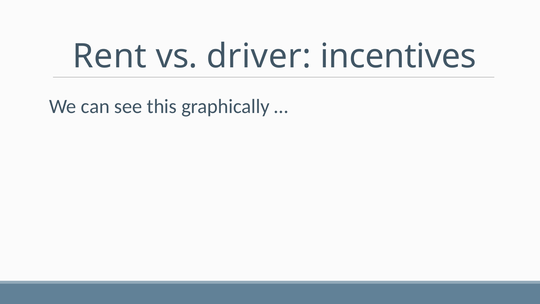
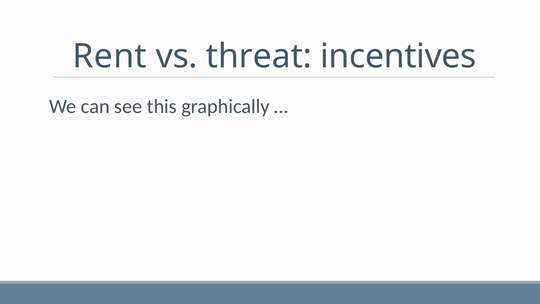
driver: driver -> threat (259, 56)
